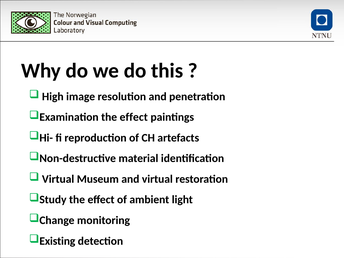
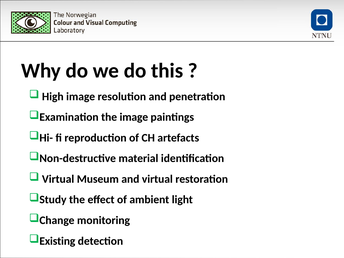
Examination the effect: effect -> image (134, 117)
